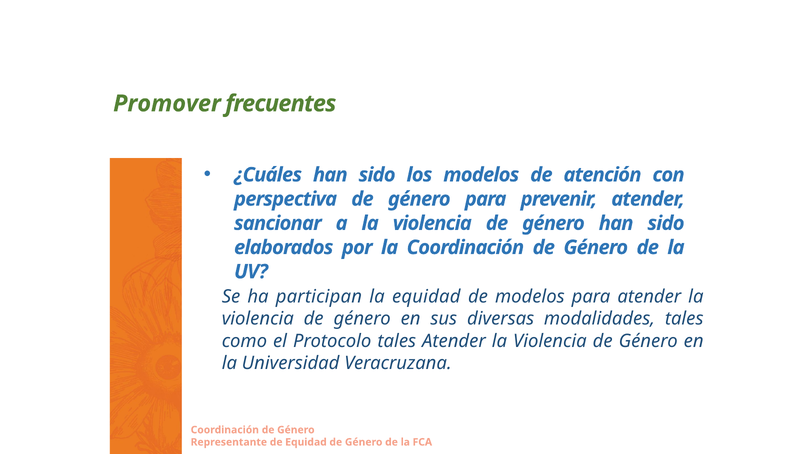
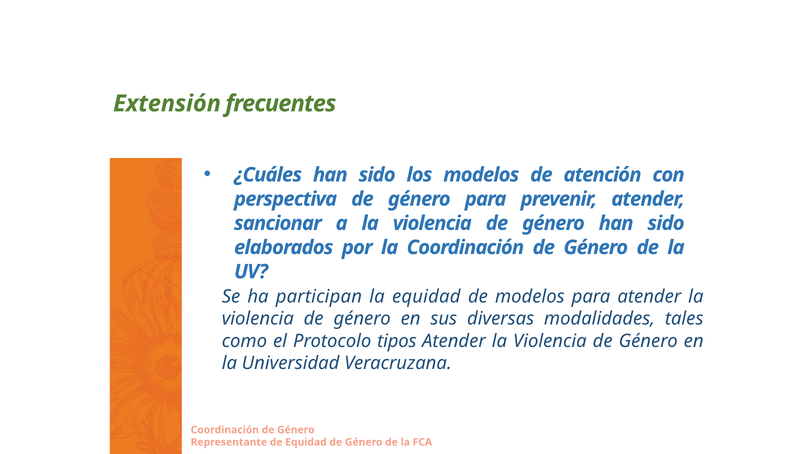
Promover: Promover -> Extensión (167, 104)
Protocolo tales: tales -> tipos (397, 341)
